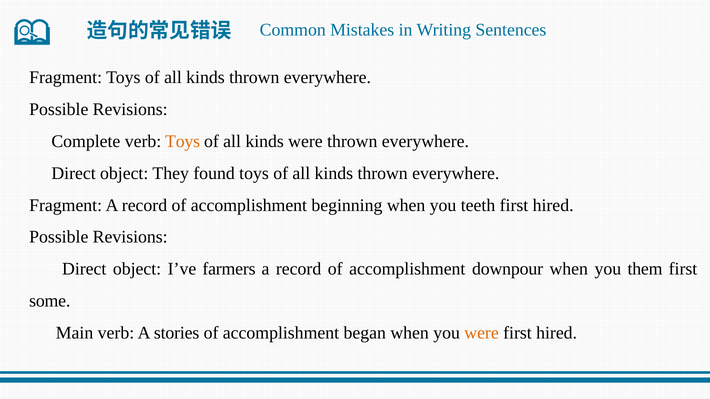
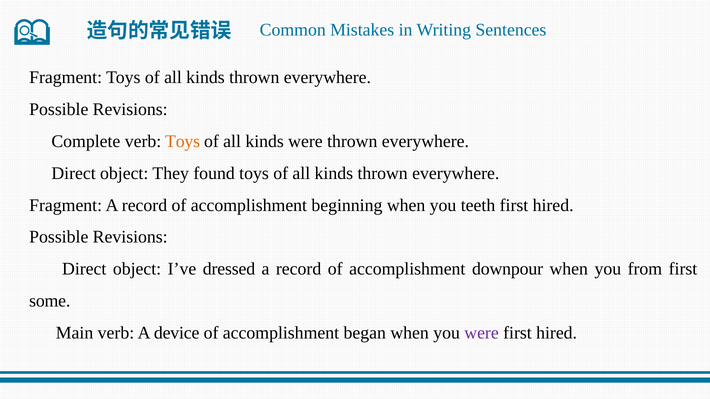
farmers: farmers -> dressed (229, 269)
them: them -> from (645, 269)
stories: stories -> device (177, 333)
were colour: orange -> purple (482, 333)
